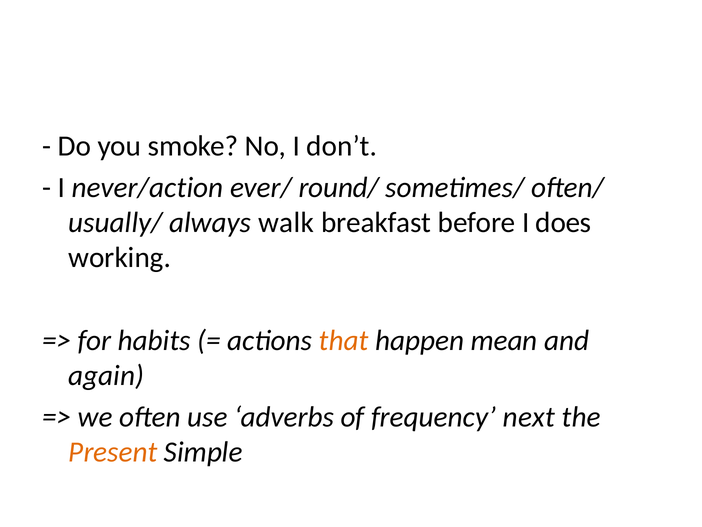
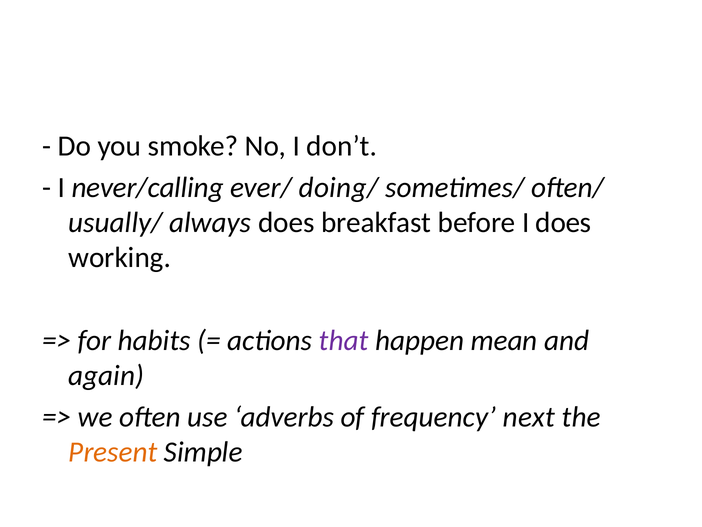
never/action: never/action -> never/calling (148, 187)
round/: round/ -> doing/ (339, 187)
always walk: walk -> does (286, 222)
that colour: orange -> purple (344, 340)
